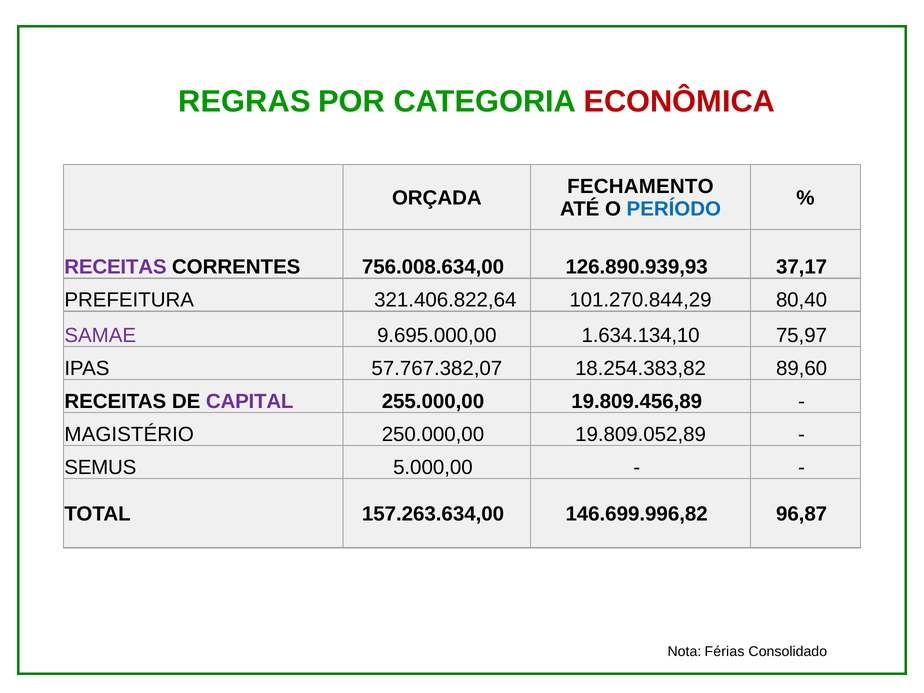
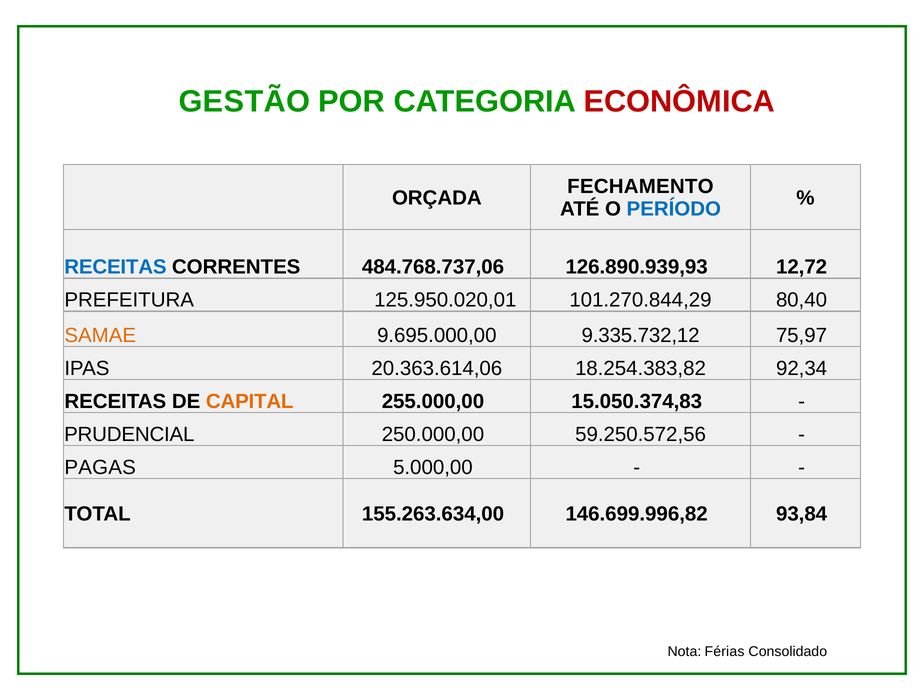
REGRAS: REGRAS -> GESTÃO (244, 101)
RECEITAS colour: purple -> blue (115, 267)
756.008.634,00: 756.008.634,00 -> 484.768.737,06 (433, 267)
37,17: 37,17 -> 12,72 (802, 267)
321.406.822,64: 321.406.822,64 -> 125.950.020,01 (445, 300)
SAMAE colour: purple -> orange (100, 335)
1.634.134,10: 1.634.134,10 -> 9.335.732,12 (641, 335)
57.767.382,07: 57.767.382,07 -> 20.363.614,06 (437, 368)
89,60: 89,60 -> 92,34 (802, 368)
CAPITAL colour: purple -> orange (250, 401)
19.809.456,89: 19.809.456,89 -> 15.050.374,83 (637, 401)
MAGISTÉRIO: MAGISTÉRIO -> PRUDENCIAL (129, 434)
19.809.052,89: 19.809.052,89 -> 59.250.572,56 (641, 434)
SEMUS: SEMUS -> PAGAS (100, 467)
157.263.634,00: 157.263.634,00 -> 155.263.634,00 (433, 514)
96,87: 96,87 -> 93,84 (802, 514)
